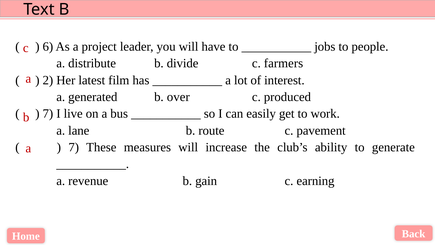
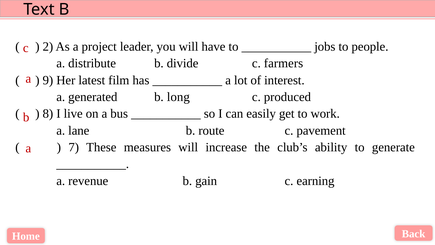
6: 6 -> 2 (48, 47)
2: 2 -> 9 (48, 80)
over: over -> long (178, 97)
7: 7 -> 8 (48, 114)
